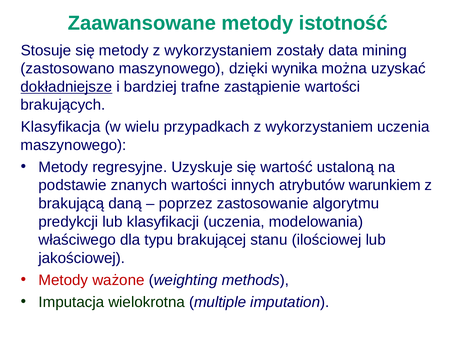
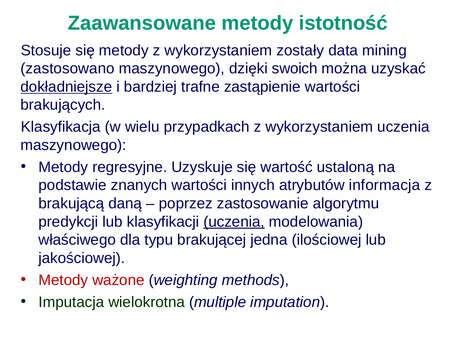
wynika: wynika -> swoich (295, 69)
warunkiem: warunkiem -> informacja (385, 185)
uczenia underline: none -> present (234, 221)
stanu: stanu -> jedna (269, 240)
